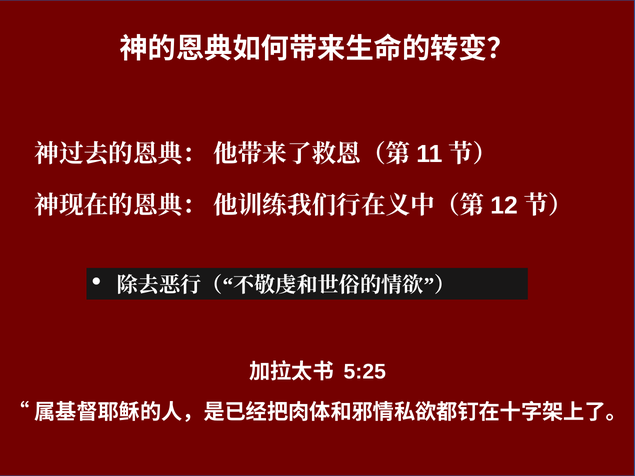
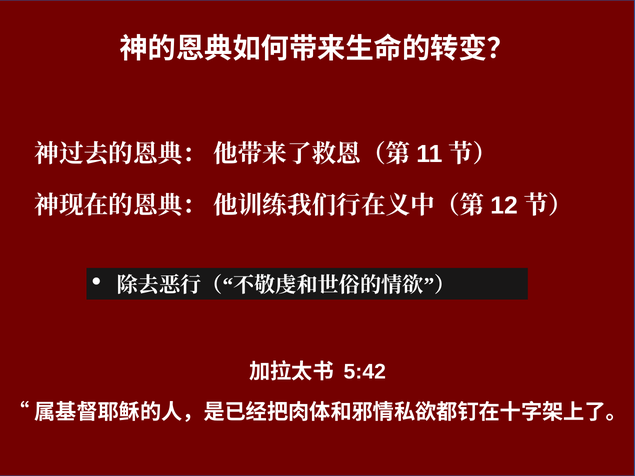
5:25: 5:25 -> 5:42 (365, 372)
